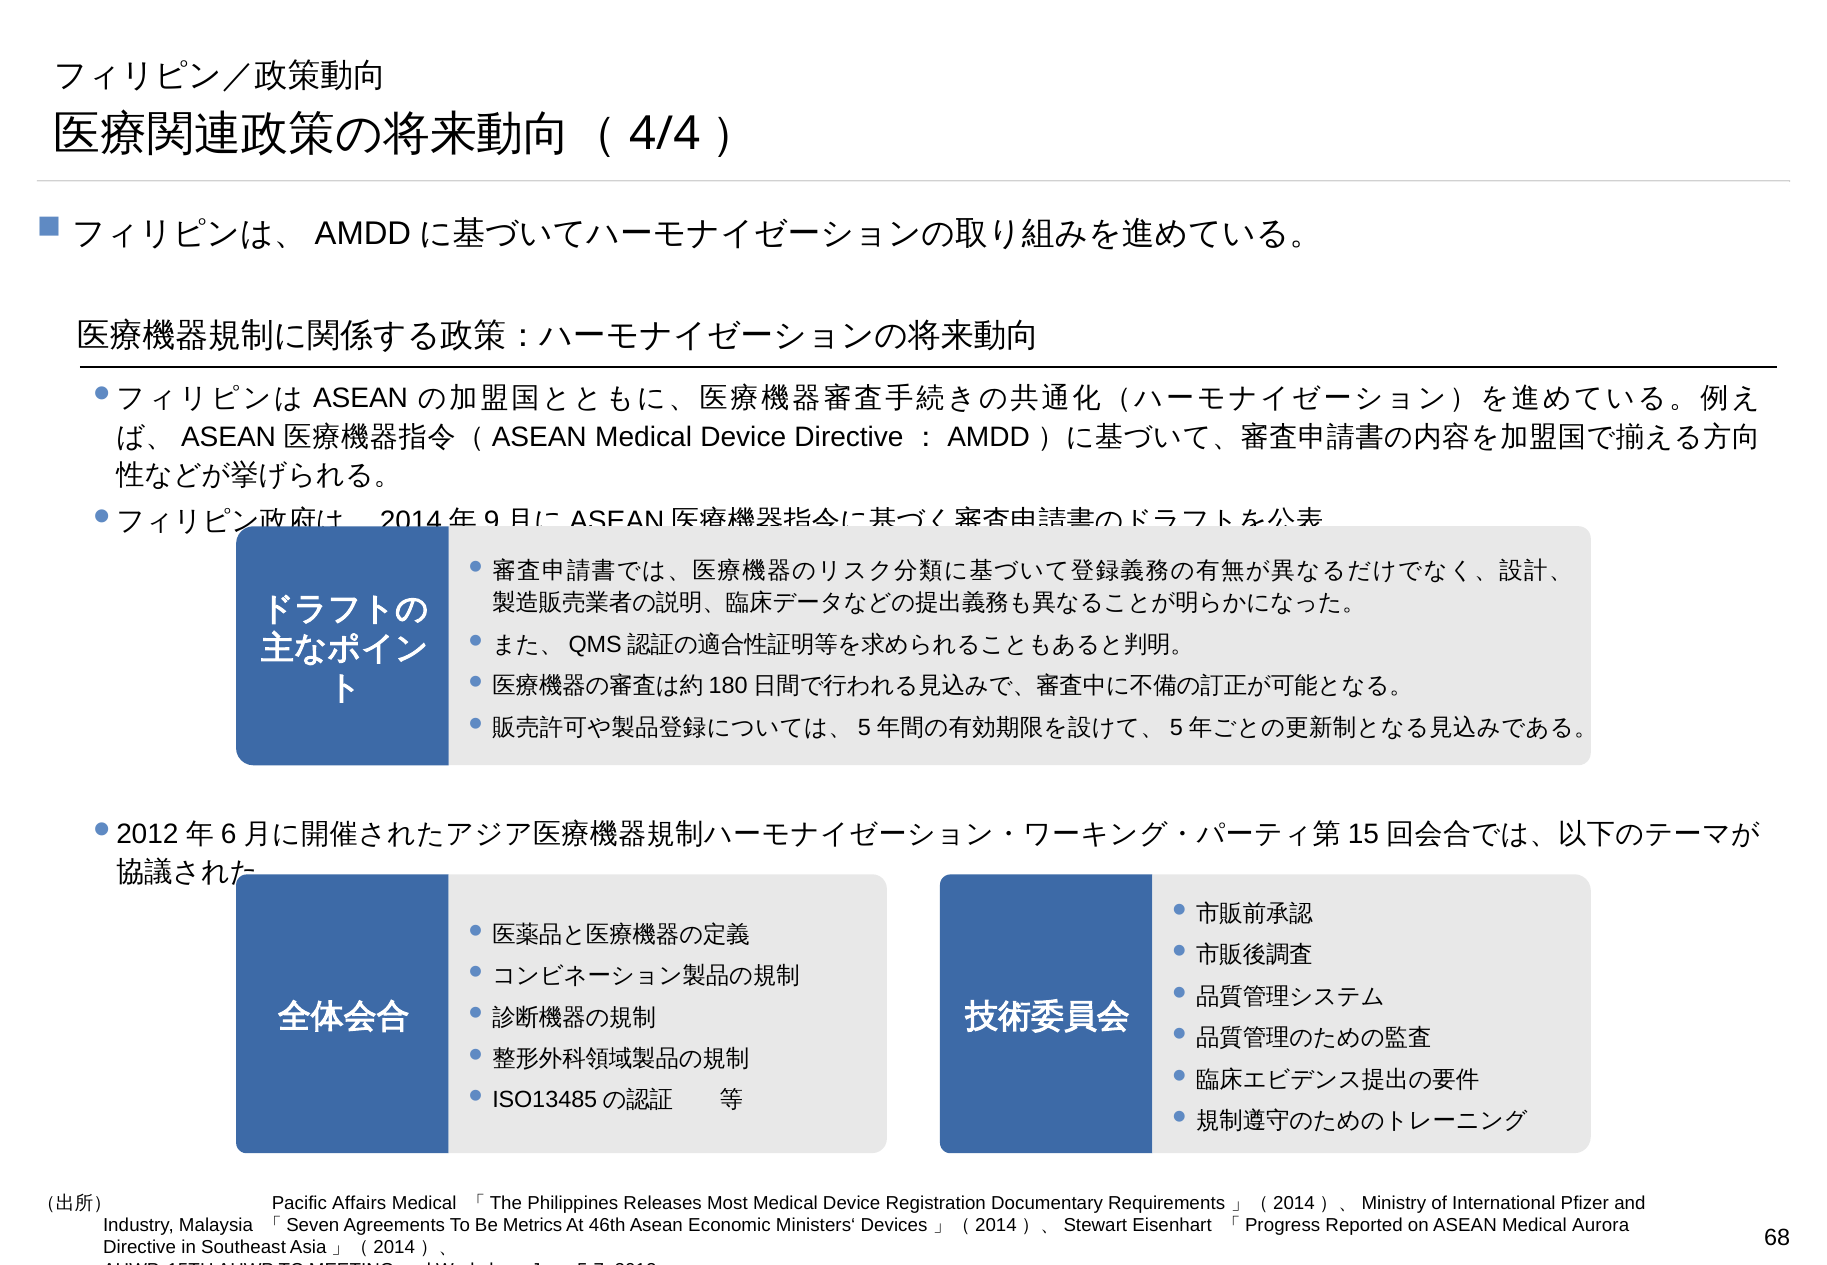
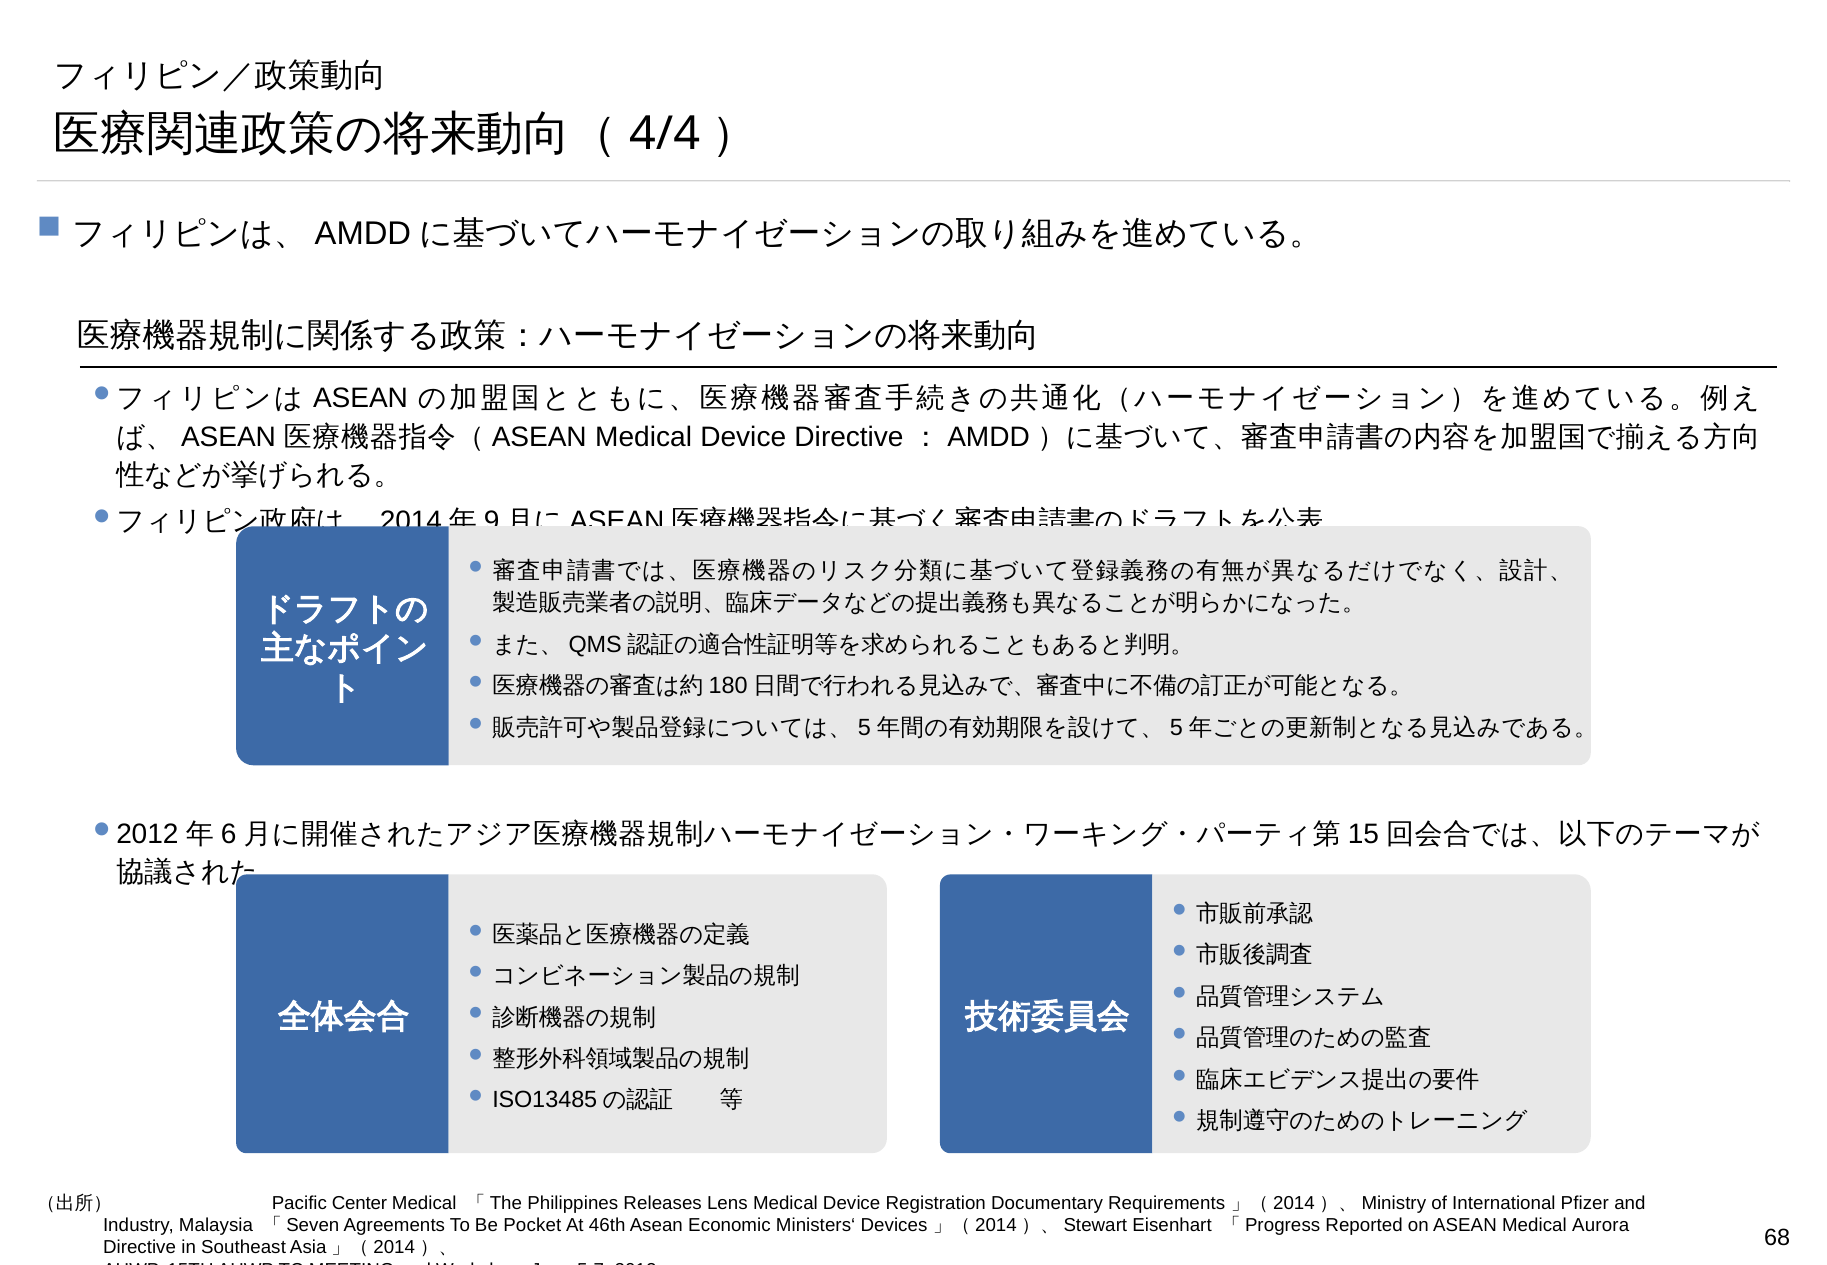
Affairs: Affairs -> Center (359, 1203)
Most: Most -> Lens (727, 1203)
Metrics: Metrics -> Pocket (532, 1225)
